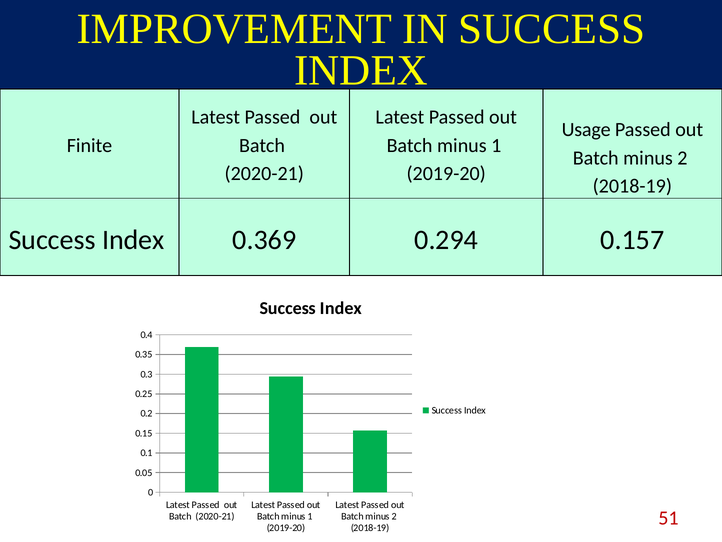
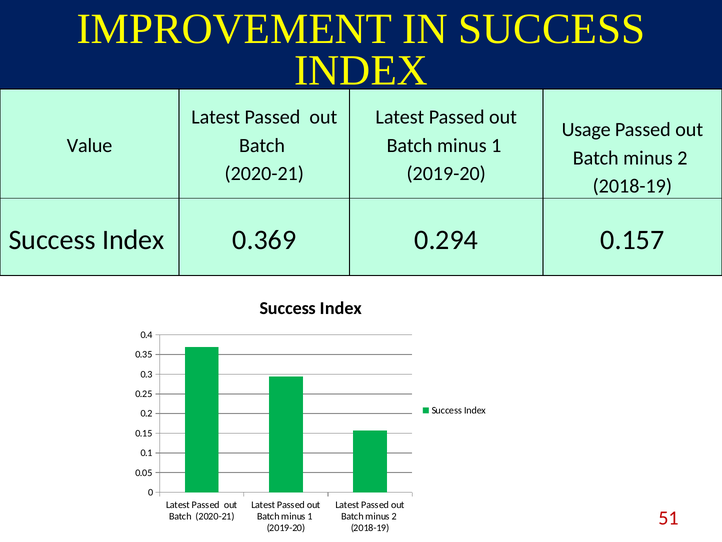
Finite: Finite -> Value (90, 145)
